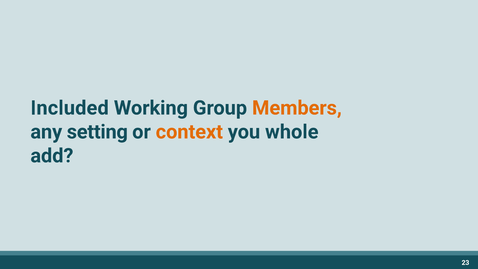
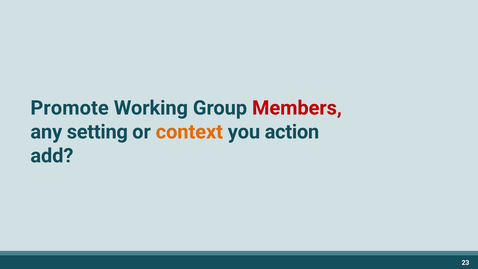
Included: Included -> Promote (70, 108)
Members colour: orange -> red (297, 108)
whole: whole -> action (292, 132)
